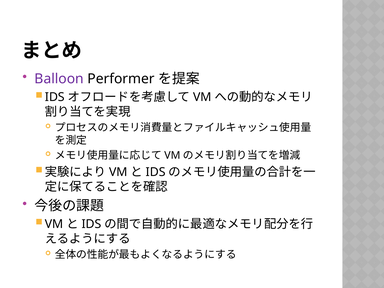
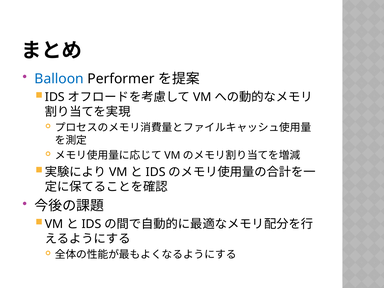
Balloon colour: purple -> blue (59, 79)
